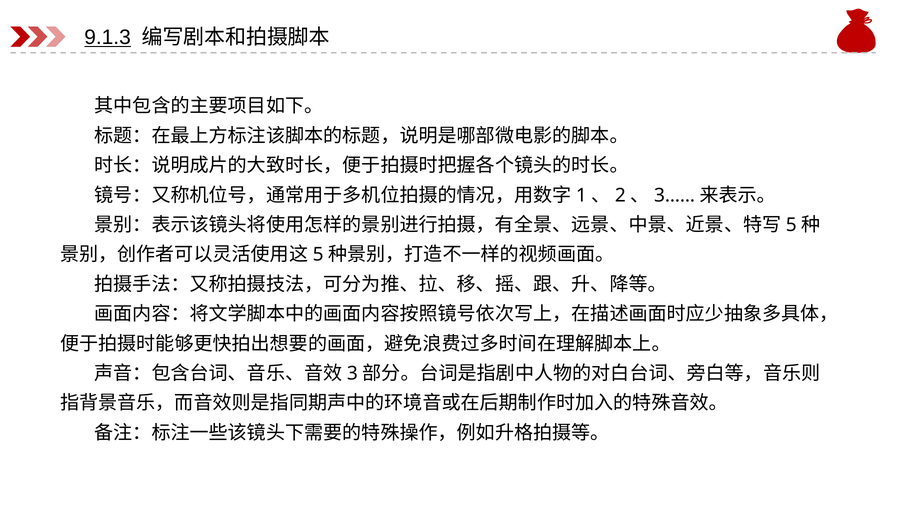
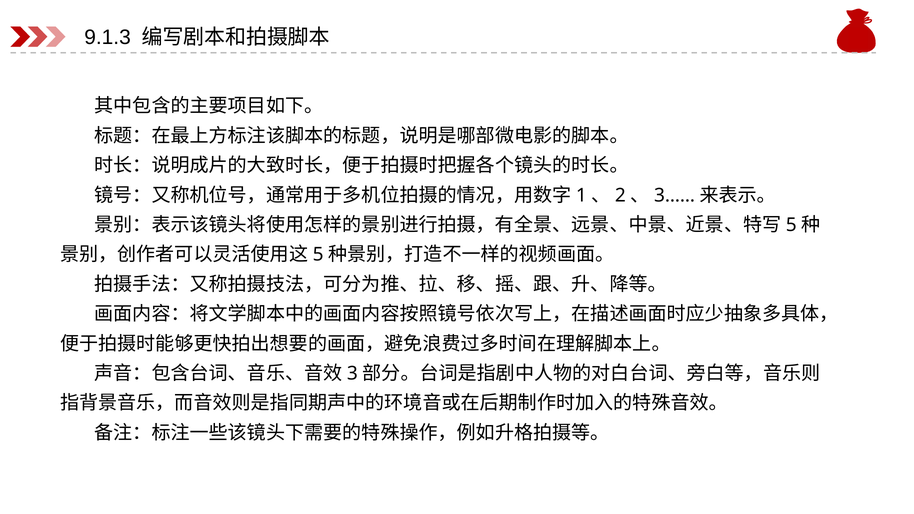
9.1.3 underline: present -> none (108, 38)
